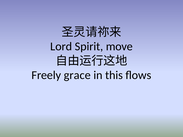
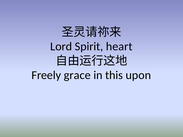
move: move -> heart (119, 47)
ﬂows: ﬂows -> upon (138, 75)
